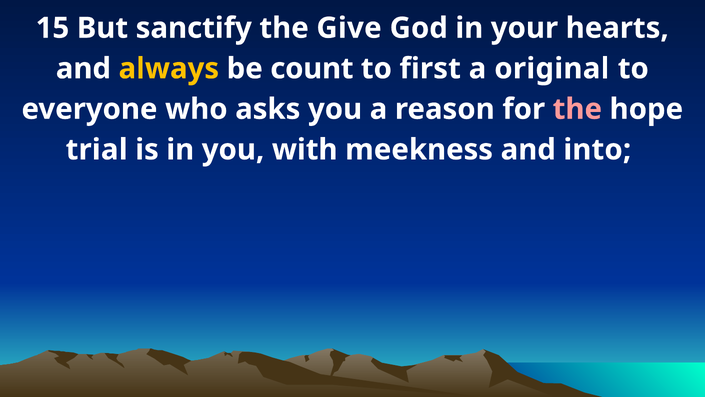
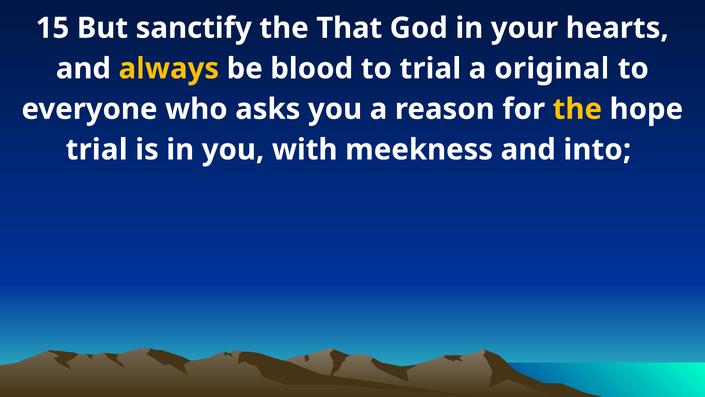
Give: Give -> That (349, 28)
count: count -> blood (312, 69)
to first: first -> trial (430, 69)
the colour: pink -> yellow (577, 109)
